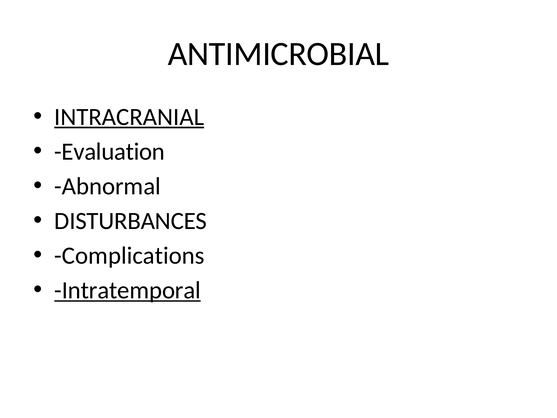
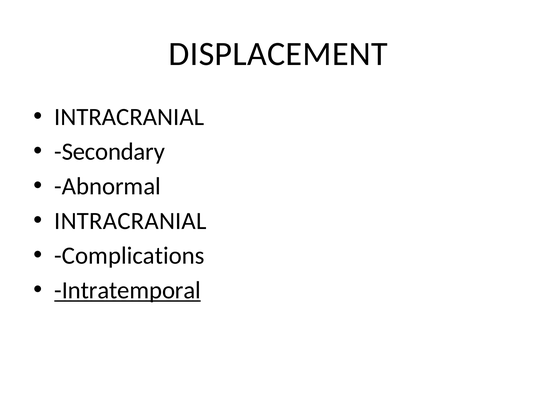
ANTIMICROBIAL: ANTIMICROBIAL -> DISPLACEMENT (278, 54)
INTRACRANIAL underline: present -> none (129, 117)
Evaluation: Evaluation -> Secondary (110, 152)
DISTURBANCES: DISTURBANCES -> INTRACRANIAL (130, 221)
